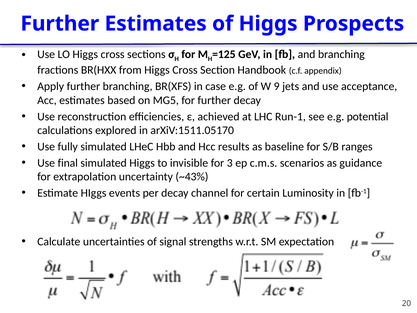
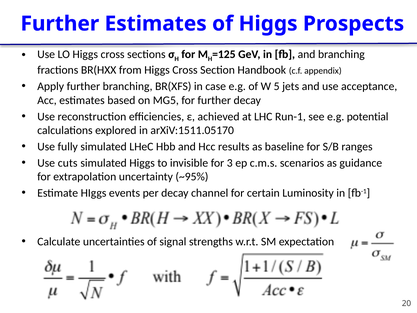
9: 9 -> 5 (277, 86)
final: final -> cuts (68, 163)
~43%: ~43% -> ~95% (192, 177)
